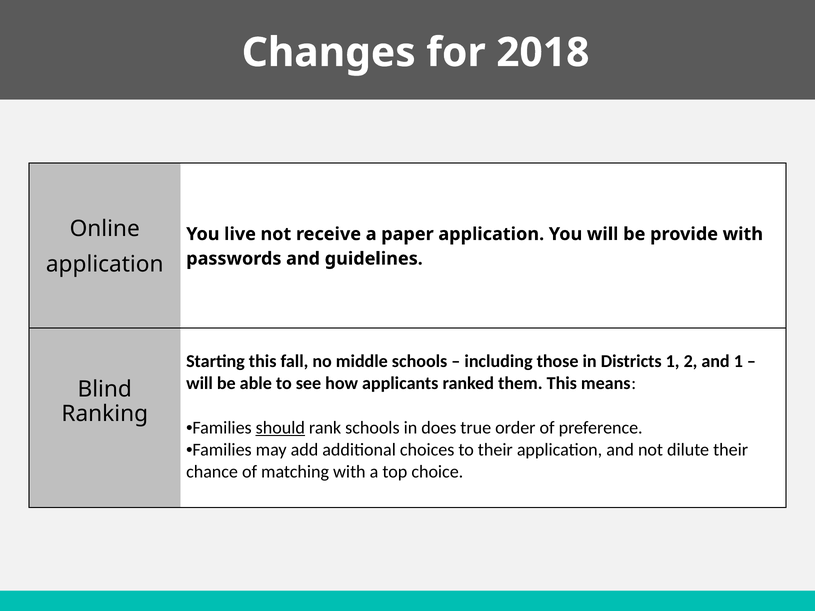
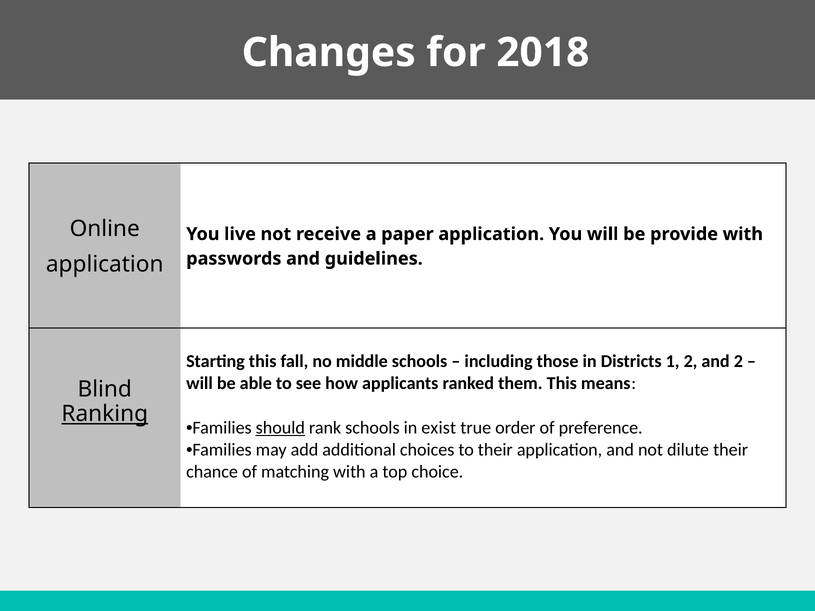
and 1: 1 -> 2 (738, 361)
Ranking underline: none -> present (105, 414)
does: does -> exist (439, 428)
